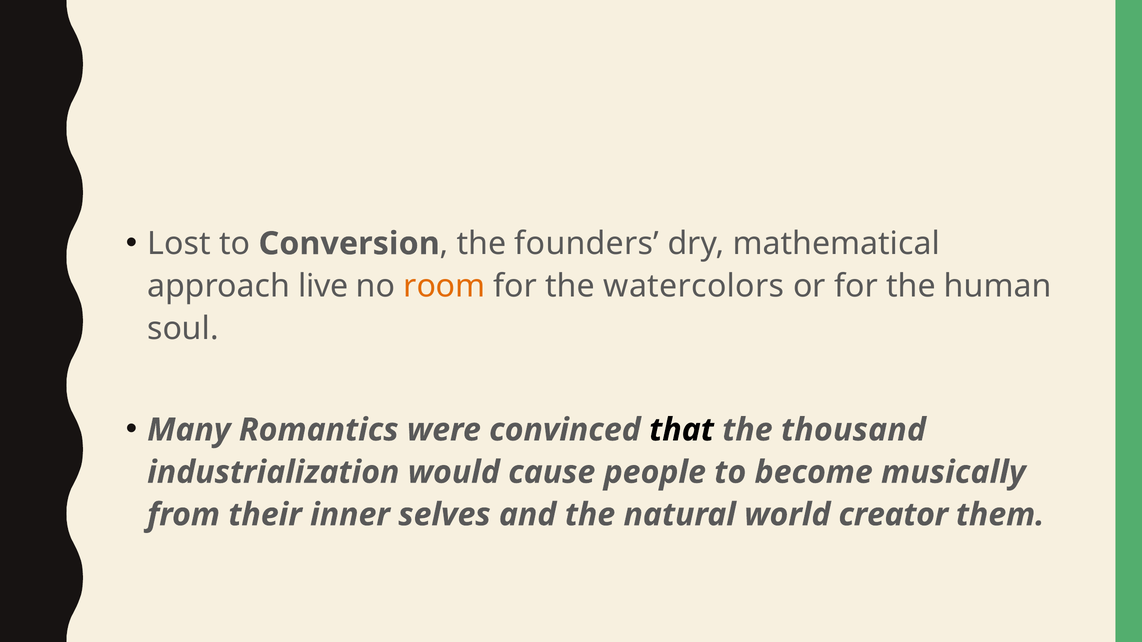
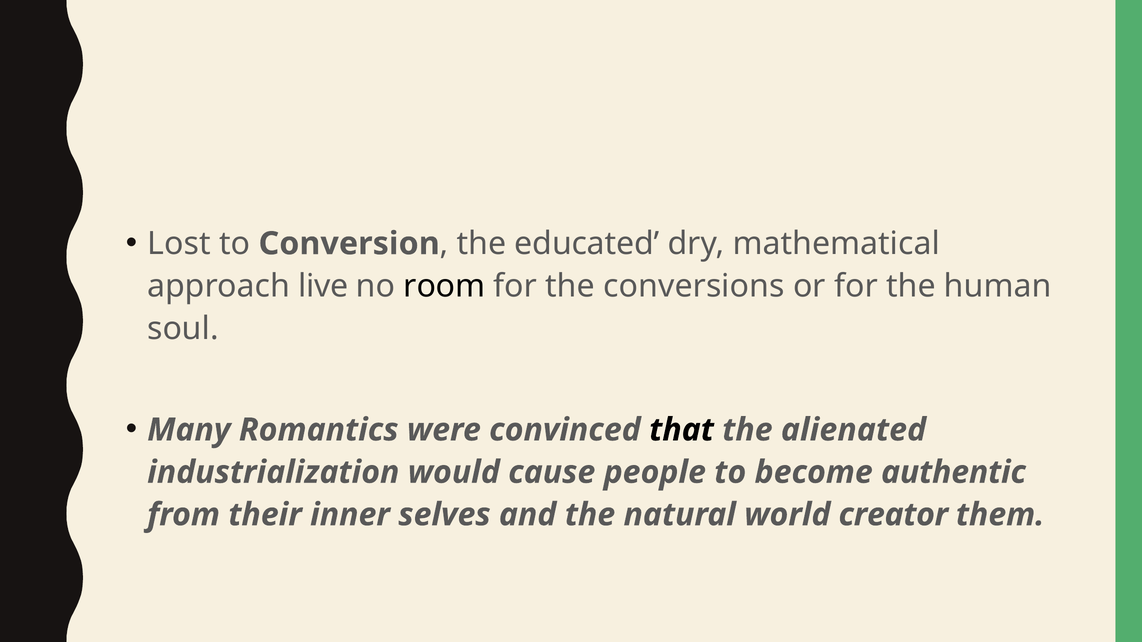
founders: founders -> educated (587, 244)
room colour: orange -> black (444, 286)
watercolors: watercolors -> conversions (694, 286)
thousand: thousand -> alienated (854, 430)
musically: musically -> authentic (954, 473)
